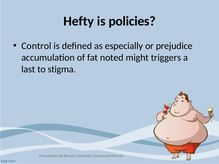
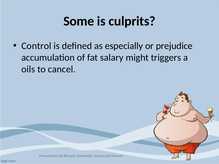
Hefty: Hefty -> Some (79, 21)
policies: policies -> culprits (132, 21)
noted: noted -> salary (112, 58)
last: last -> oils (28, 69)
stigma: stigma -> cancel (62, 69)
